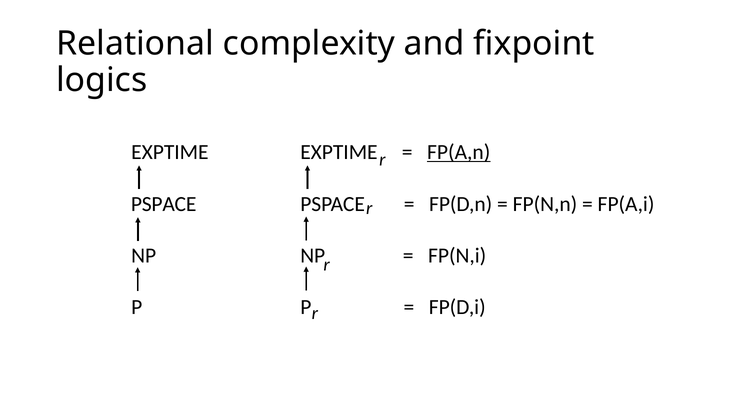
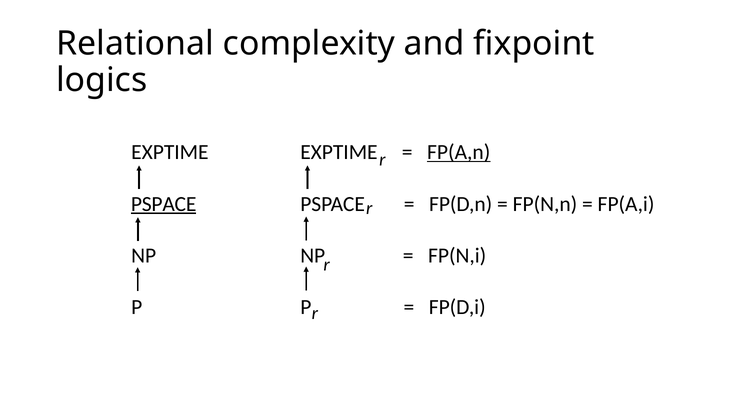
PSPACE underline: none -> present (164, 204)
